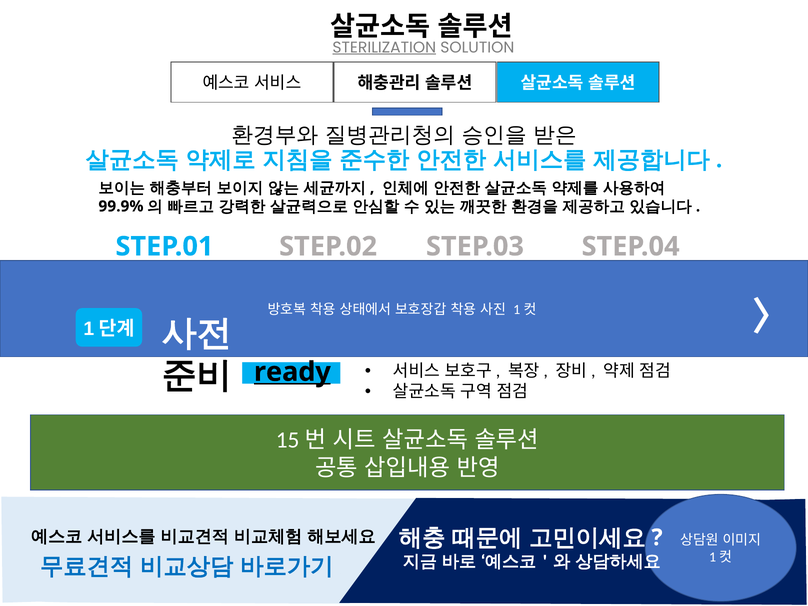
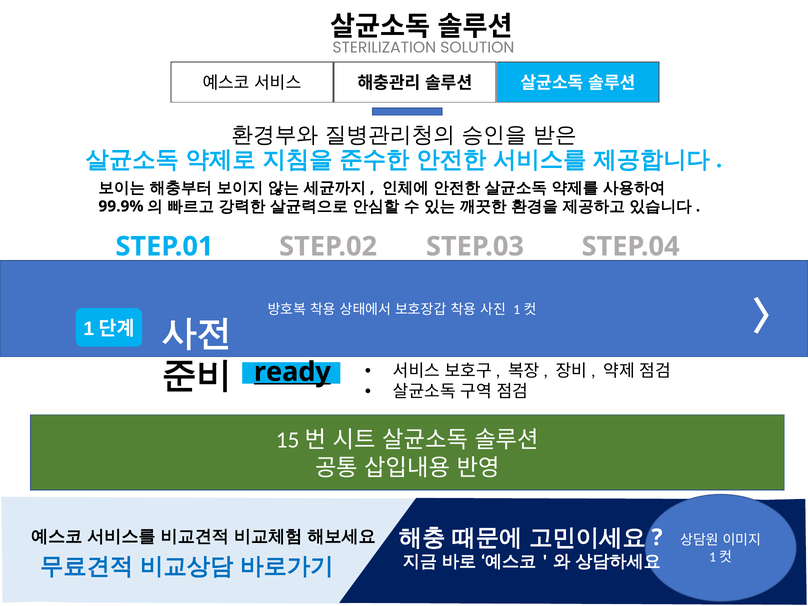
STERILIZATION underline: present -> none (384, 48)
